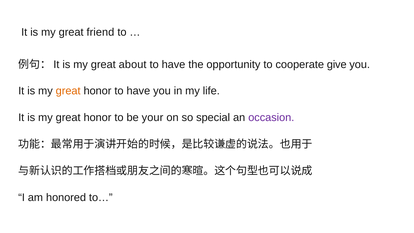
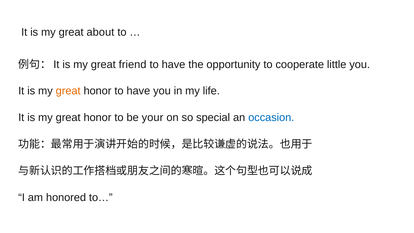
friend: friend -> about (100, 32)
about: about -> friend (133, 64)
give: give -> little (337, 64)
occasion colour: purple -> blue (271, 118)
